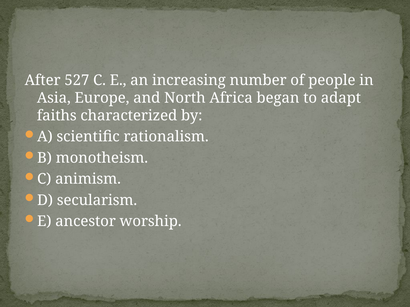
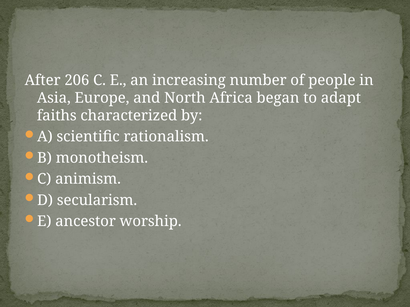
527: 527 -> 206 (77, 80)
